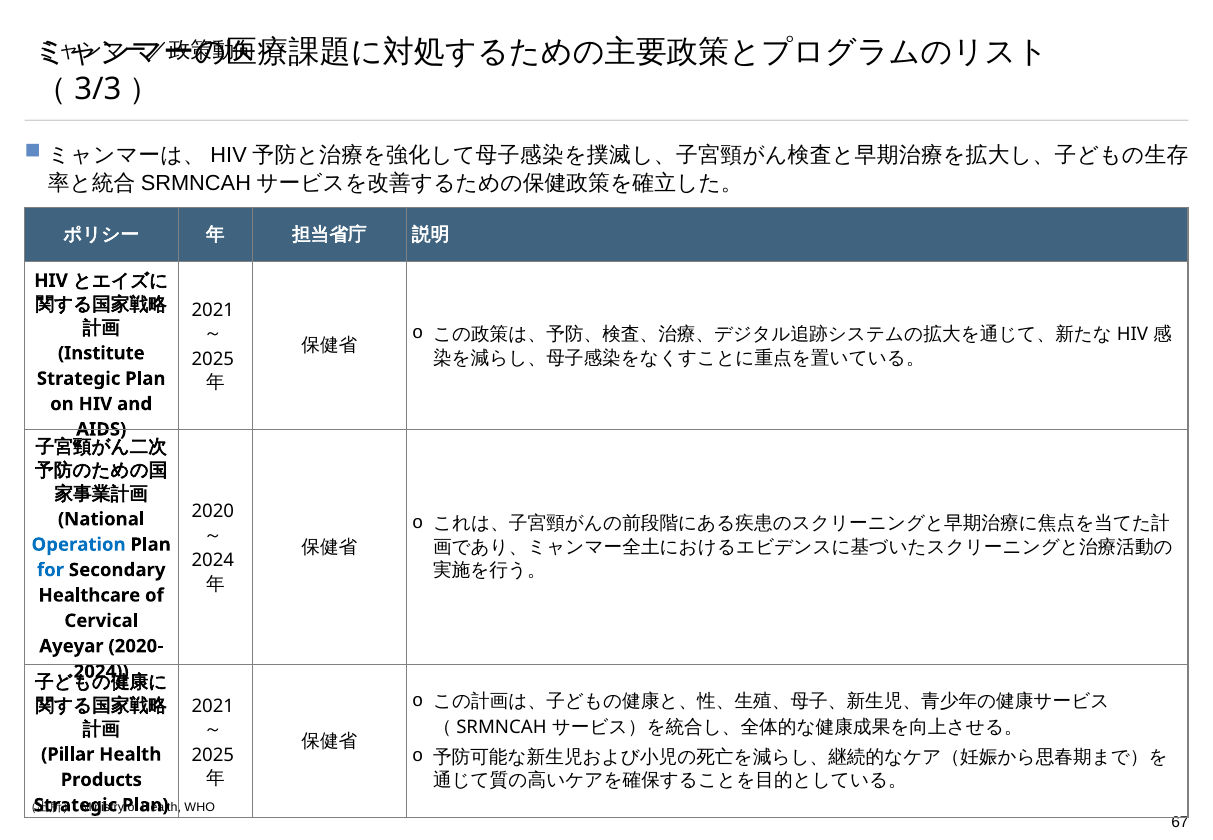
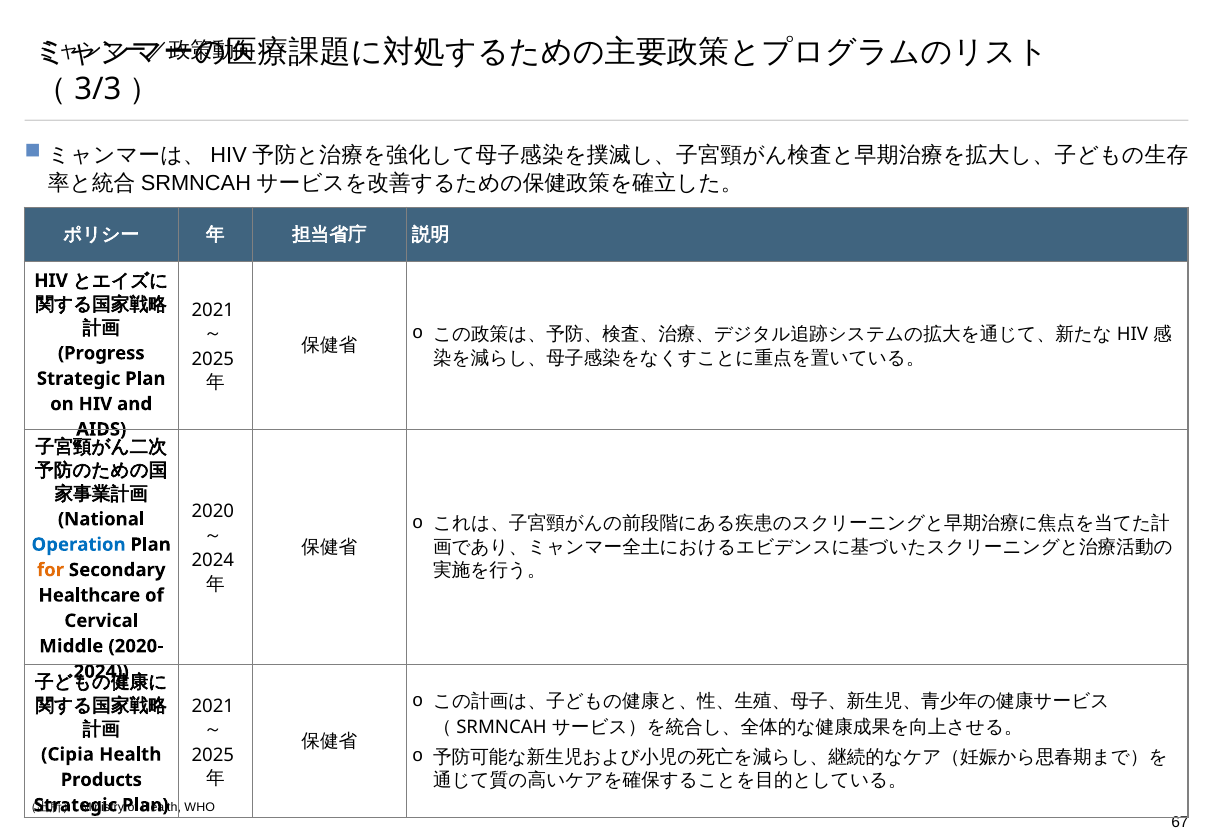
Institute: Institute -> Progress (101, 353)
for colour: blue -> orange (50, 570)
Ayeyar: Ayeyar -> Middle (71, 646)
Pillar: Pillar -> Cipia (68, 754)
